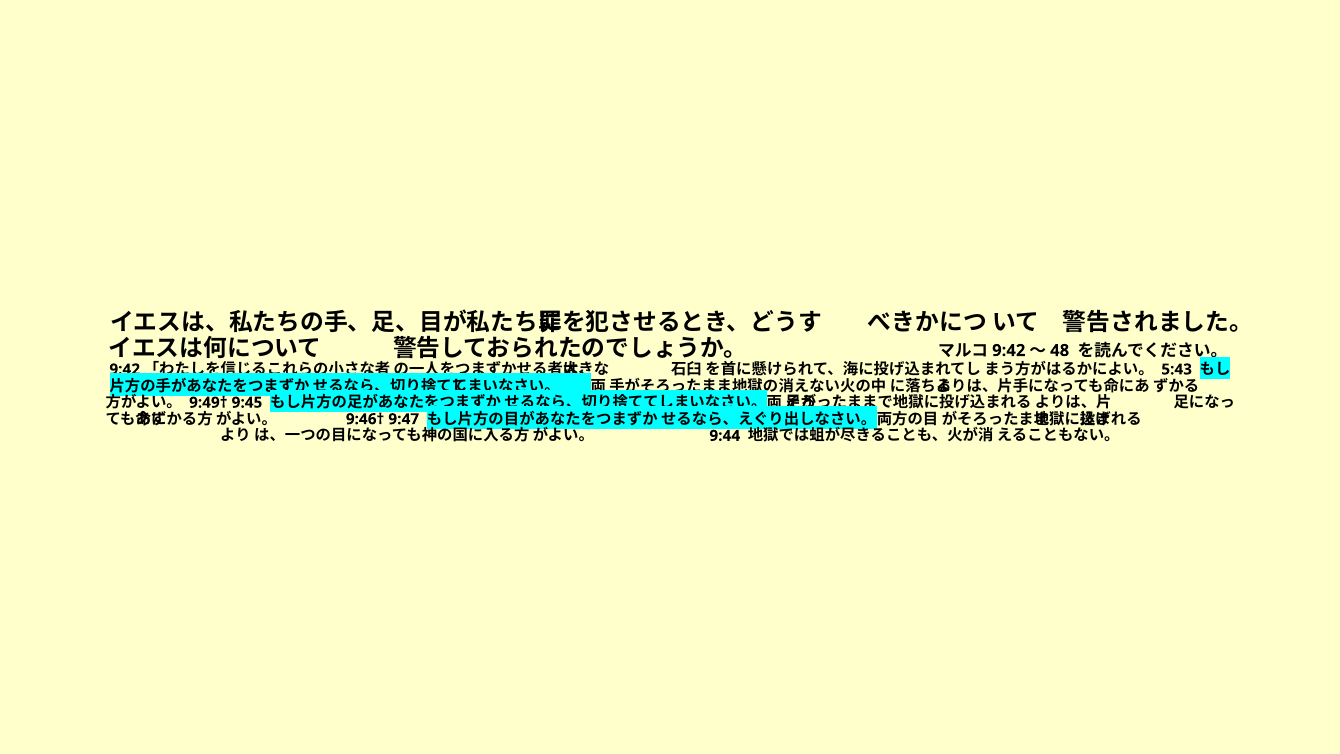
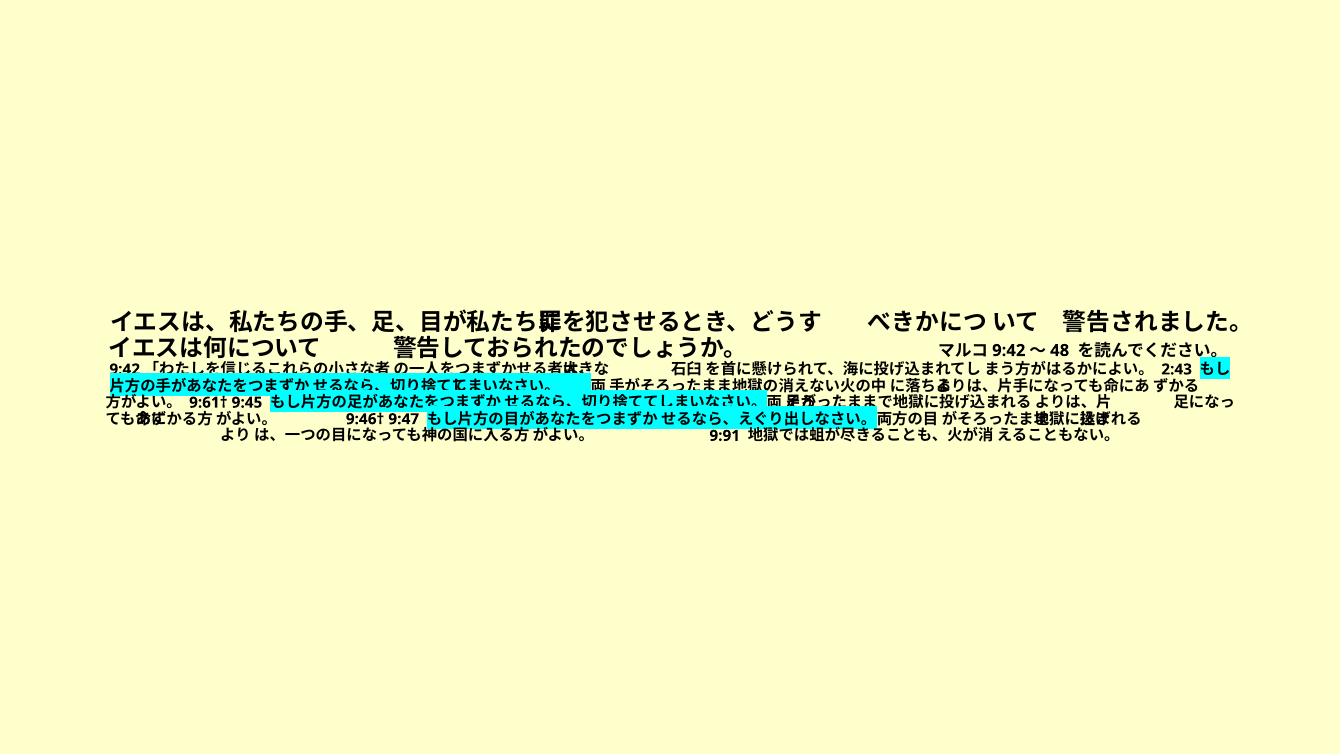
5:43: 5:43 -> 2:43 (1177, 369)
9:49†: 9:49† -> 9:61† (208, 402)
9:44: 9:44 -> 9:91 (725, 436)
